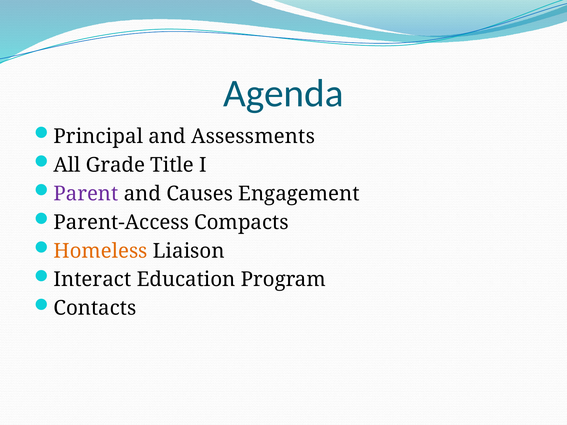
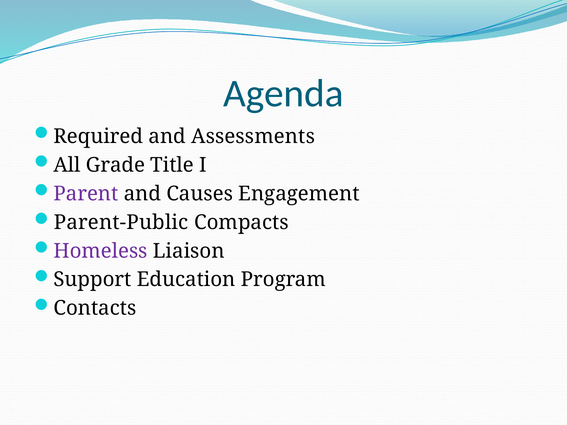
Principal: Principal -> Required (98, 137)
Parent-Access: Parent-Access -> Parent-Public (121, 222)
Homeless colour: orange -> purple (101, 251)
Interact: Interact -> Support (92, 280)
